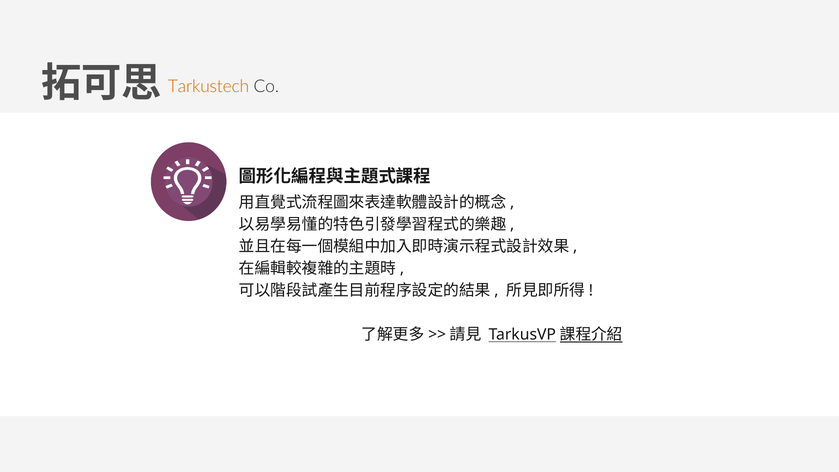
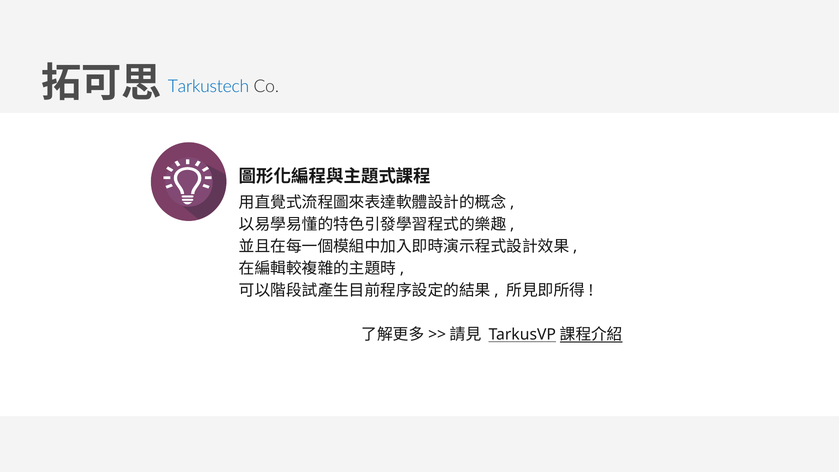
Tarkustech colour: orange -> blue (209, 87)
